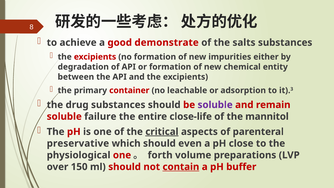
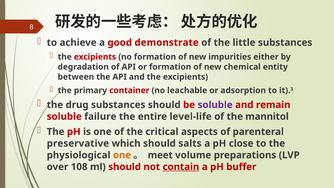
salts: salts -> little (244, 43)
close-life: close-life -> level-life (191, 116)
critical underline: present -> none (162, 132)
even: even -> salts (190, 143)
one colour: red -> orange (122, 155)
forth: forth -> meet (160, 155)
150: 150 -> 108 (79, 167)
